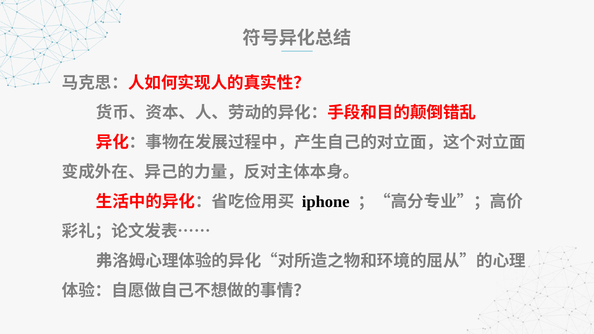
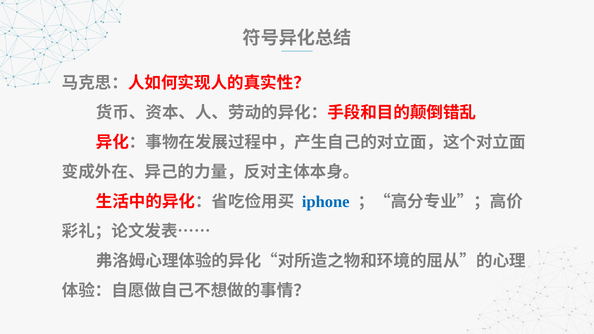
iphone colour: black -> blue (326, 202)
